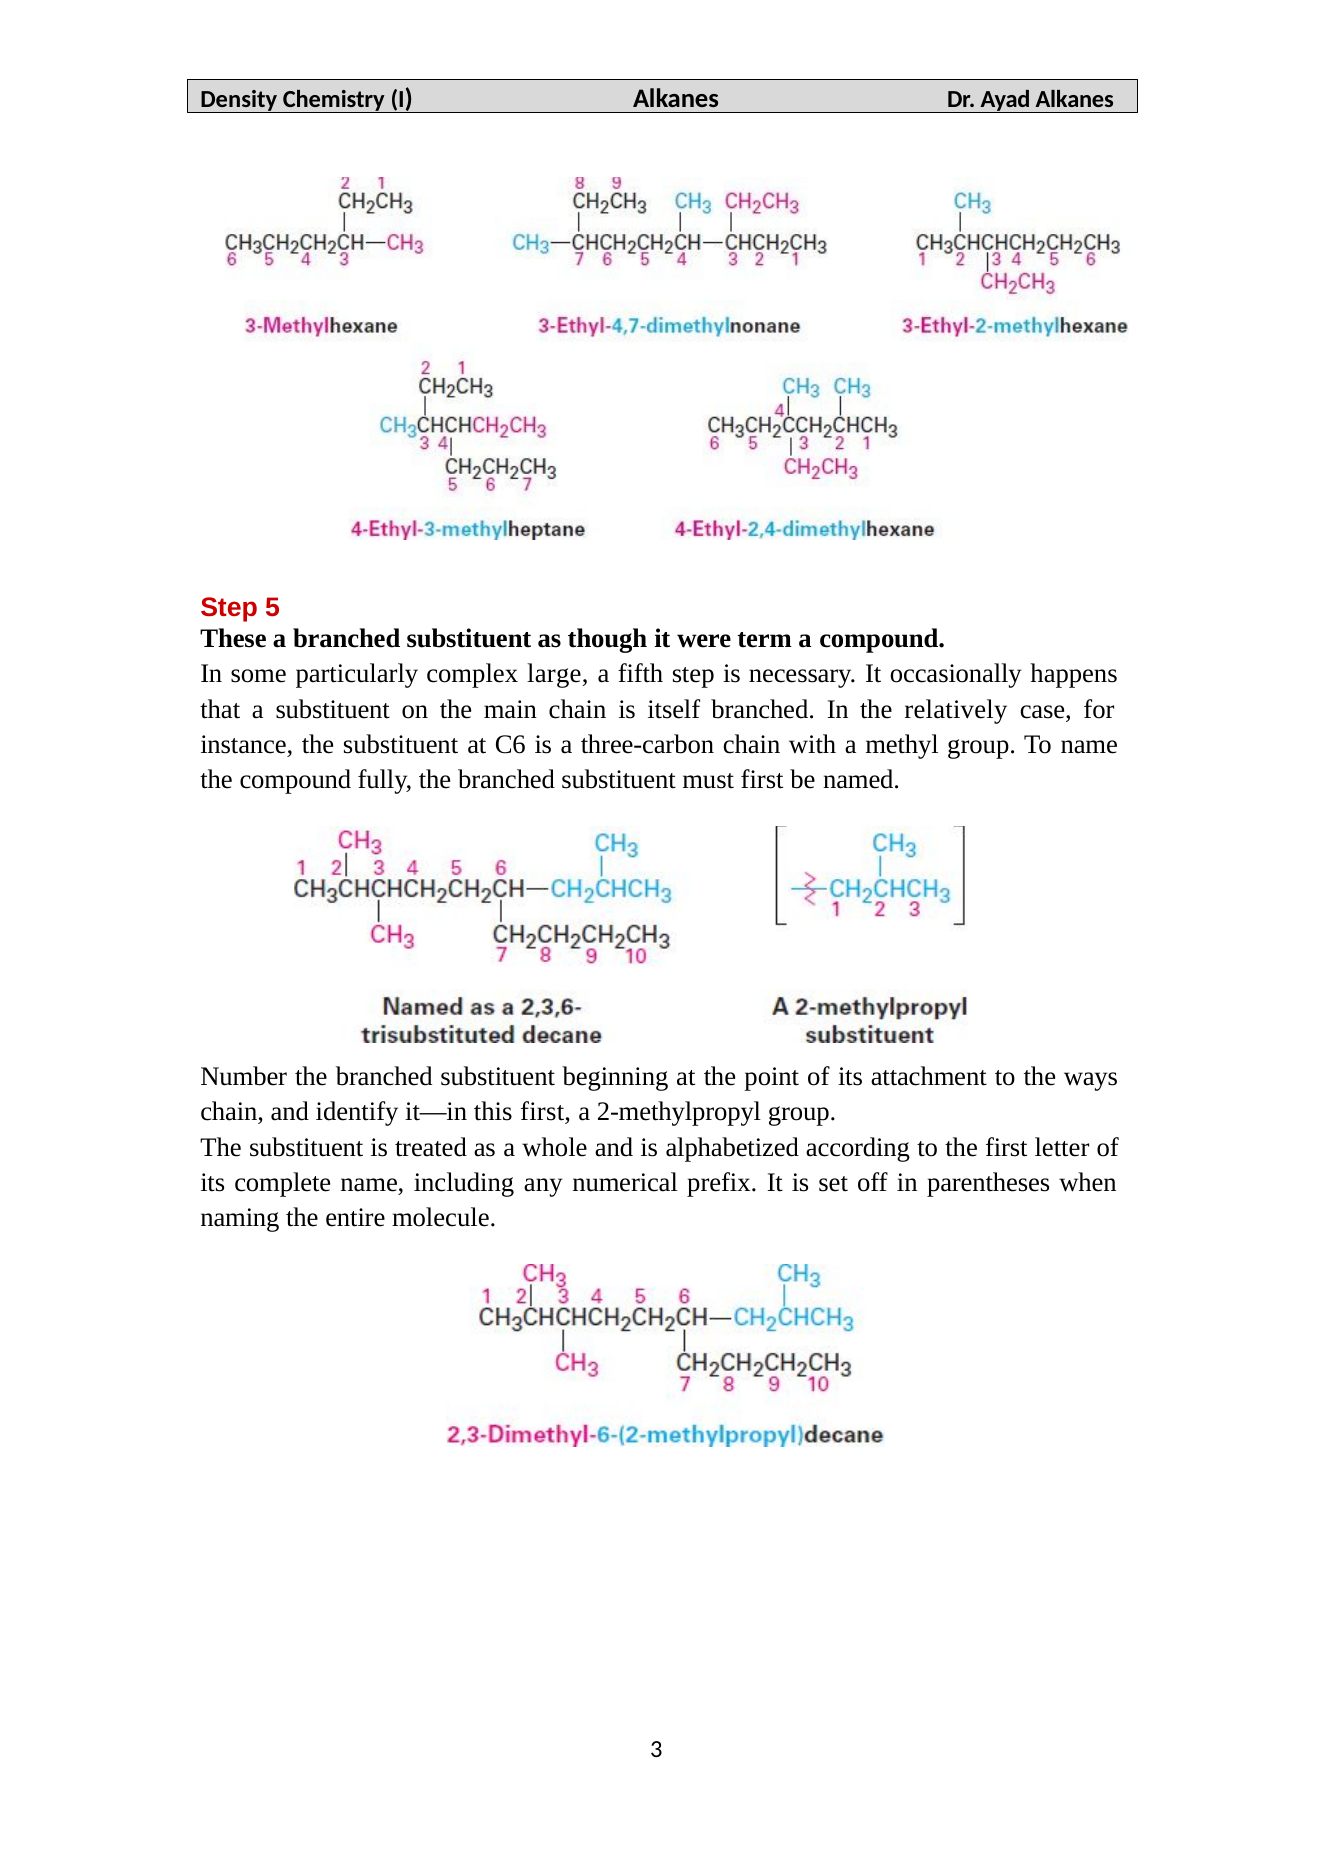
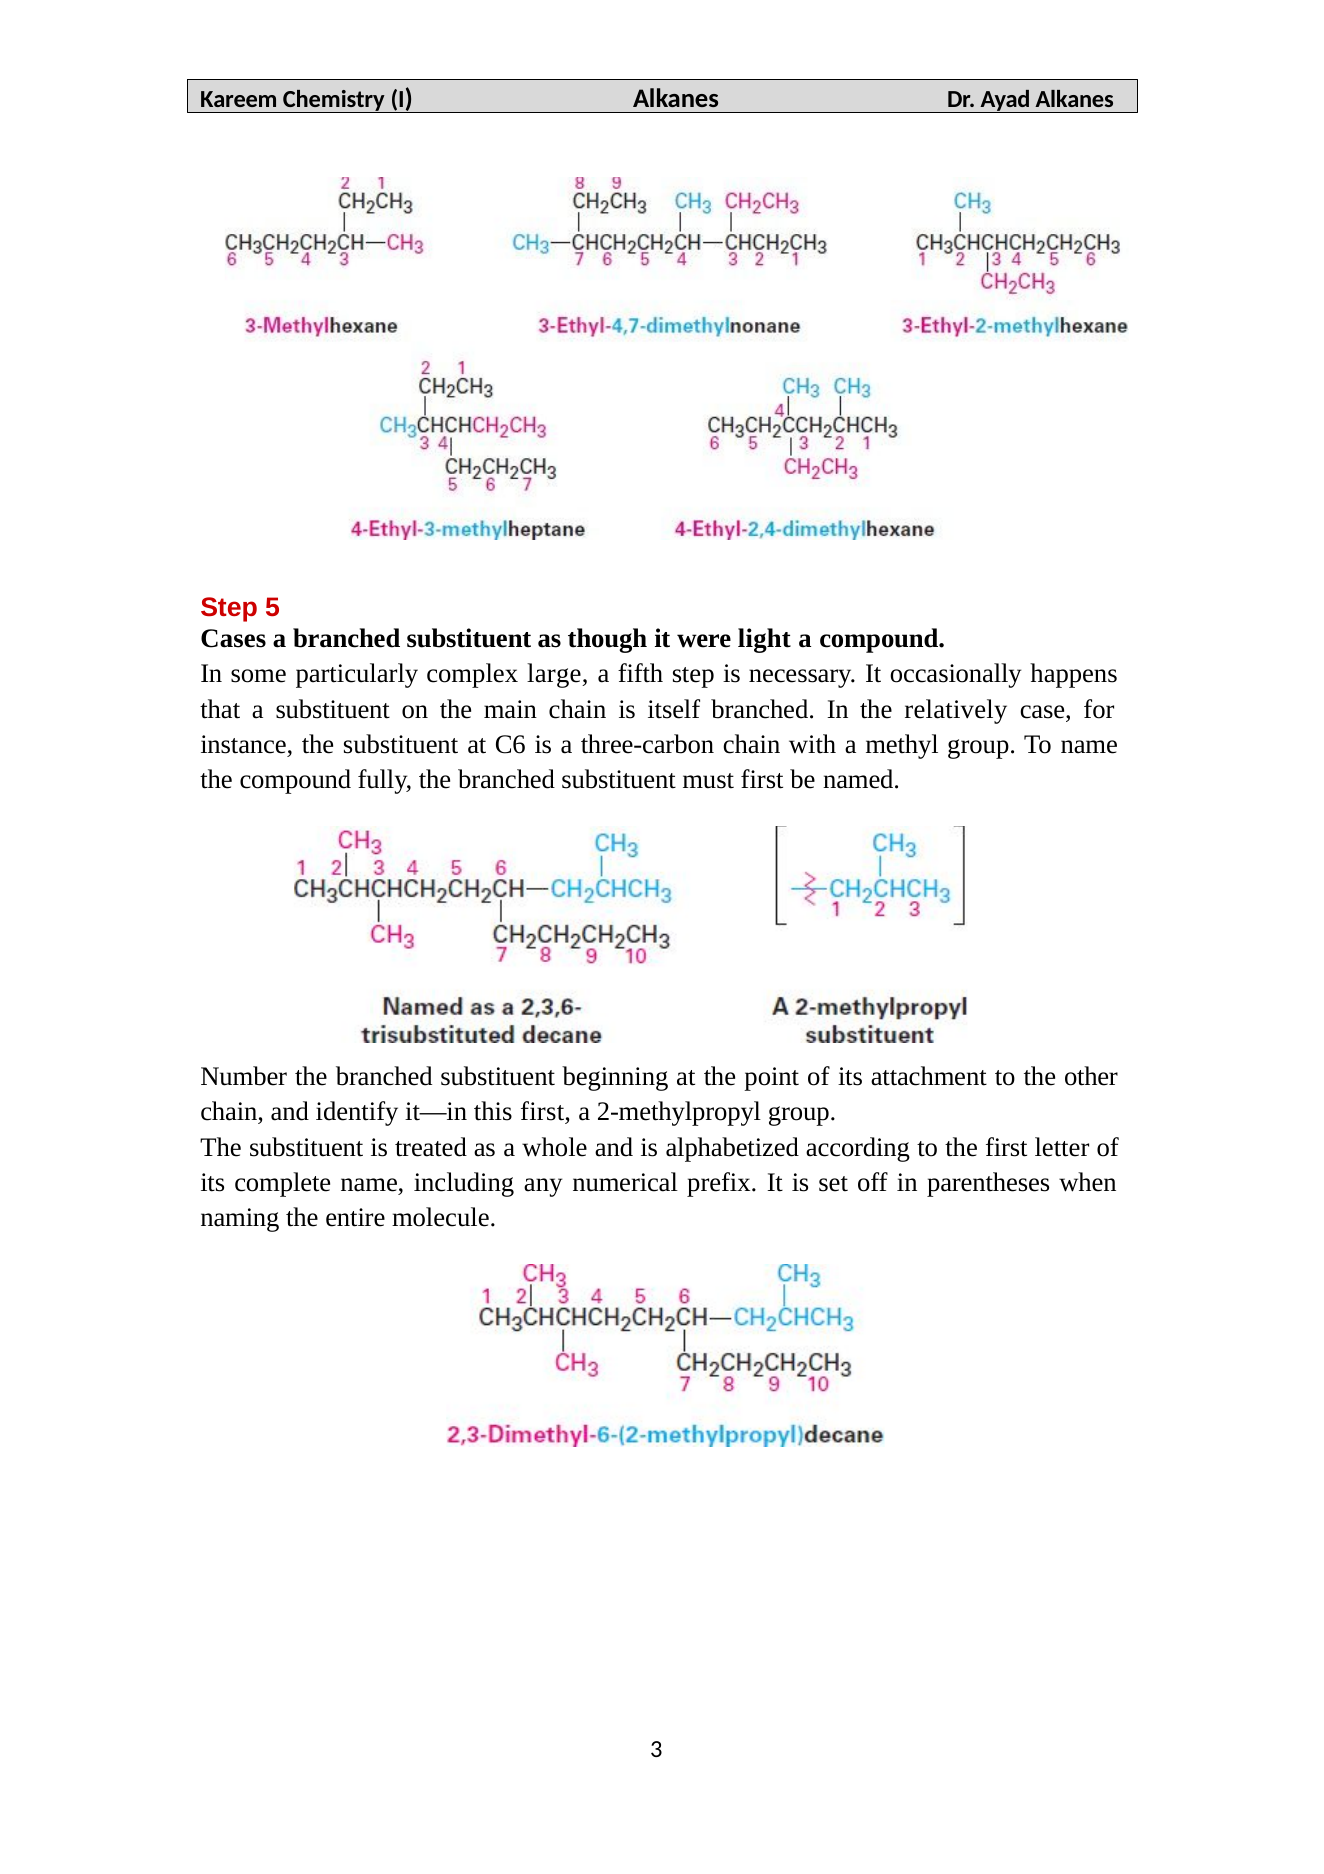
Density: Density -> Kareem (239, 99)
These: These -> Cases (233, 639)
term: term -> light (764, 639)
ways: ways -> other (1091, 1077)
